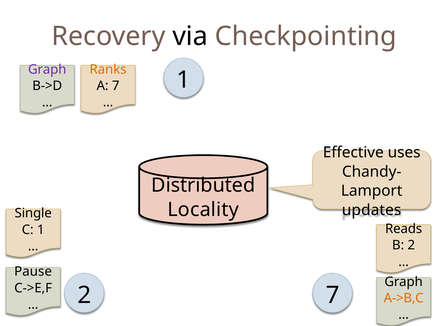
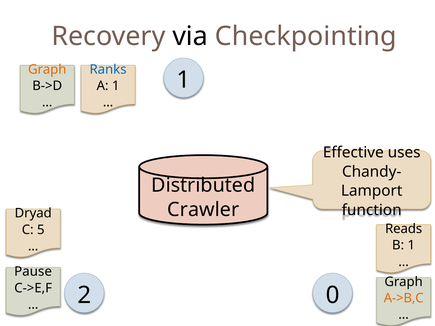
Graph colour: purple -> orange (47, 70)
Ranks colour: orange -> blue (108, 70)
A 7: 7 -> 1 (116, 86)
Locality: Locality -> Crawler (203, 210)
updates: updates -> function (372, 210)
Single: Single -> Dryad (33, 213)
C 1: 1 -> 5 (41, 230)
B 2: 2 -> 1 (411, 245)
2 7: 7 -> 0 (333, 295)
